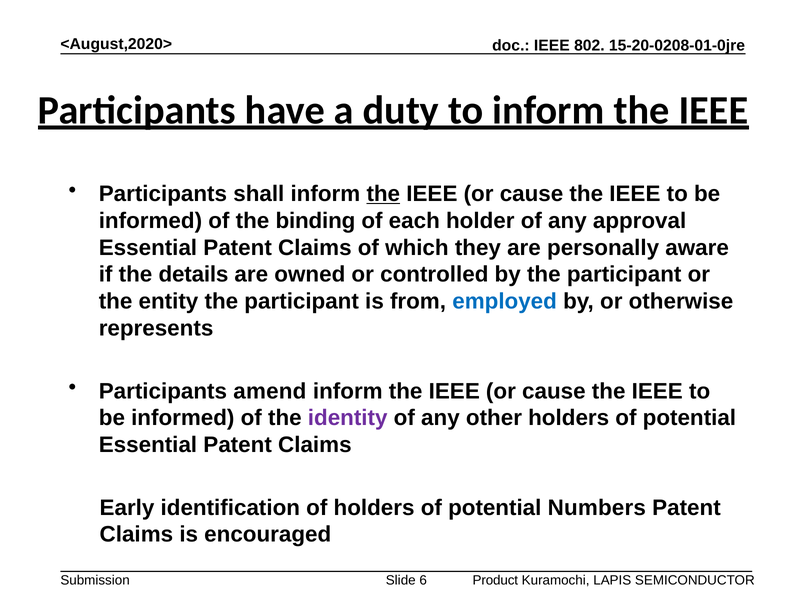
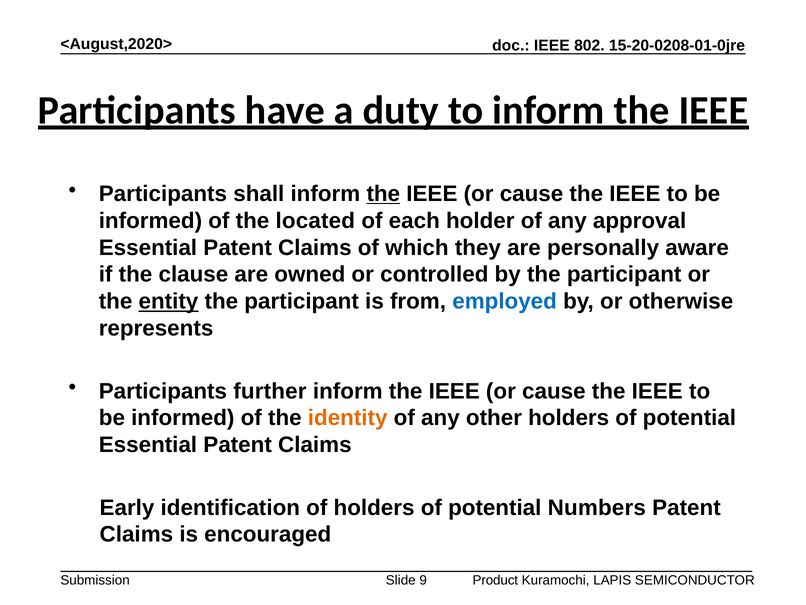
binding: binding -> located (315, 221)
details: details -> clause (193, 274)
entity underline: none -> present (168, 301)
amend: amend -> further (270, 391)
identity colour: purple -> orange (348, 418)
6: 6 -> 9 (423, 580)
